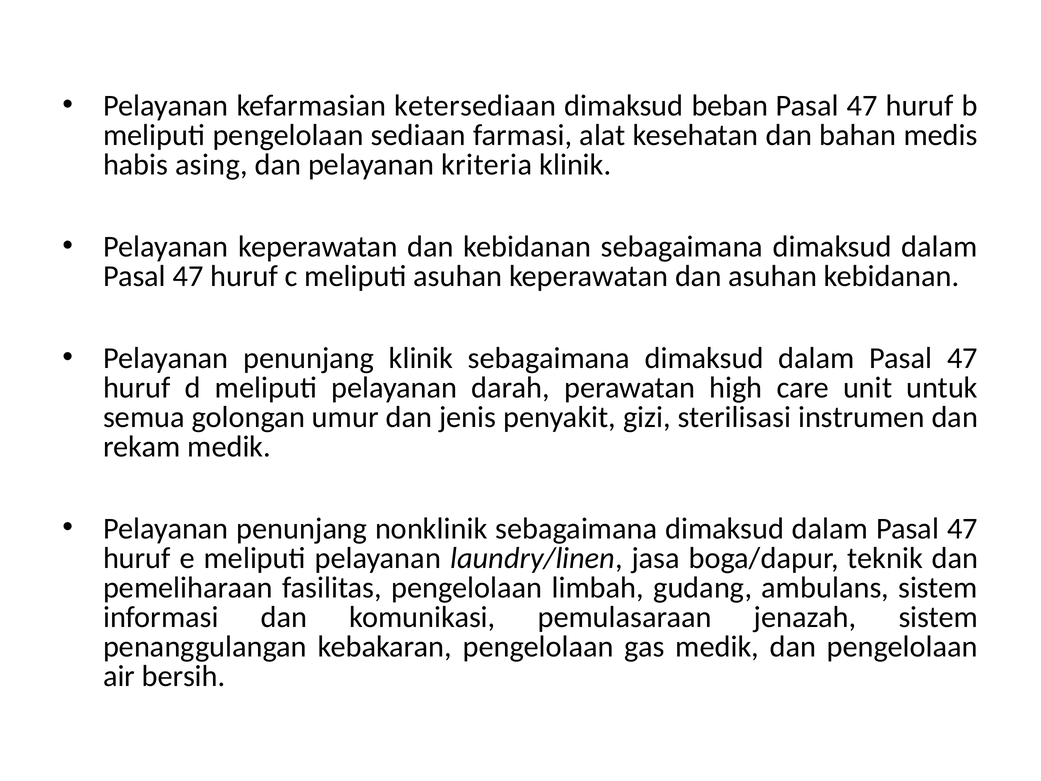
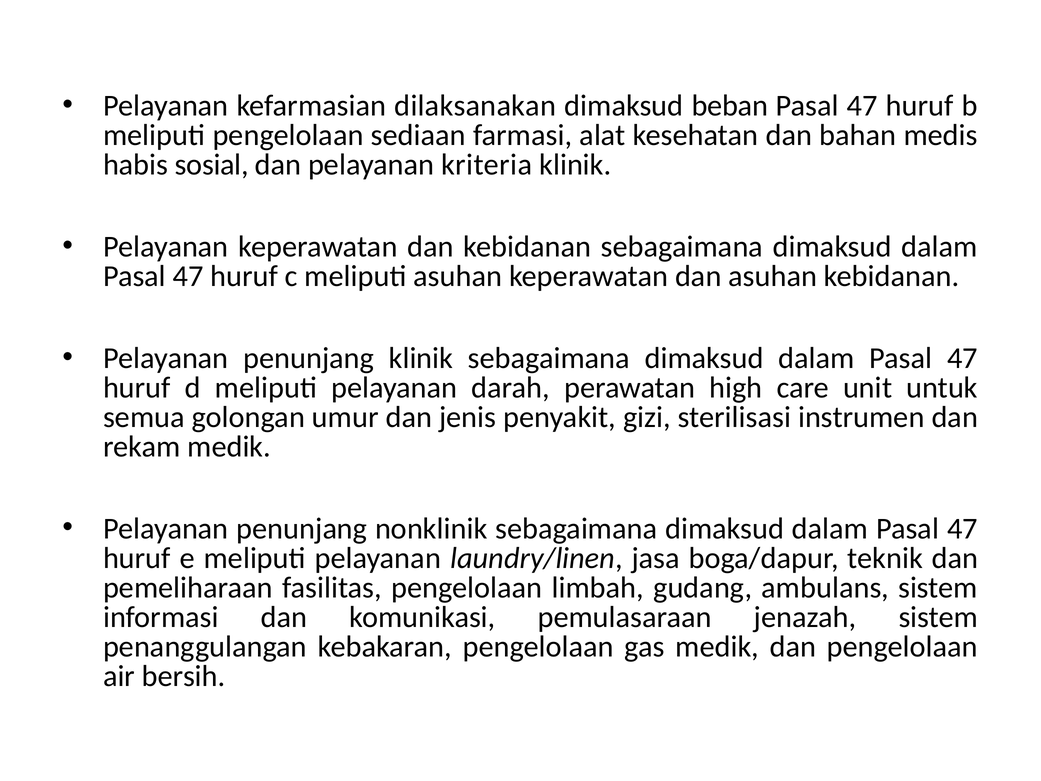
ketersediaan: ketersediaan -> dilaksanakan (475, 106)
asing: asing -> sosial (212, 165)
